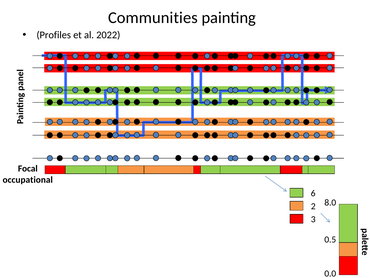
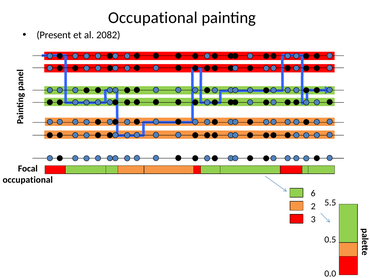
Communities: Communities -> Occupational (153, 18)
Profiles: Profiles -> Present (54, 35)
2022: 2022 -> 2082 (108, 35)
8.0: 8.0 -> 5.5 (330, 202)
